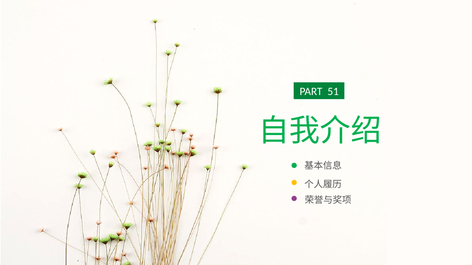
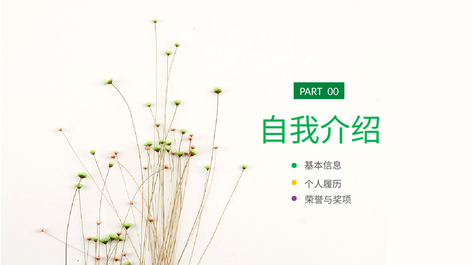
51: 51 -> 00 (333, 92)
